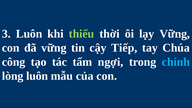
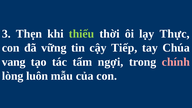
3 Luôn: Luôn -> Thẹn (29, 34)
lạy Vững: Vững -> Thực (175, 34)
công: công -> vang (14, 62)
chính colour: light blue -> pink (176, 62)
